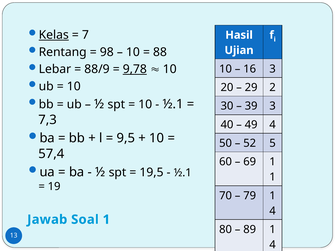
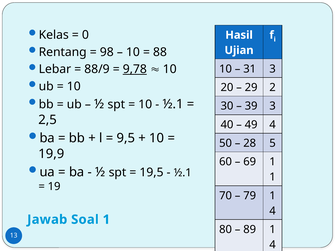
Kelas underline: present -> none (54, 35)
7: 7 -> 0 (85, 35)
16: 16 -> 31 (250, 69)
7,3: 7,3 -> 2,5 (48, 120)
52: 52 -> 28 (250, 143)
57,4: 57,4 -> 19,9 (51, 154)
